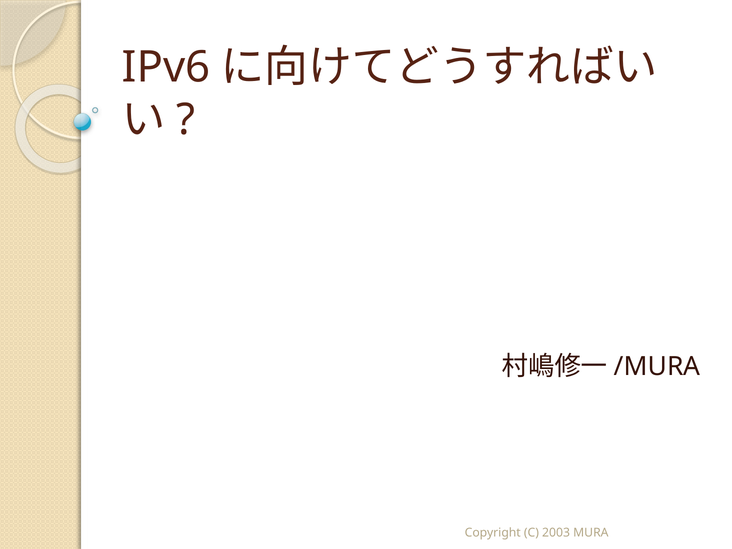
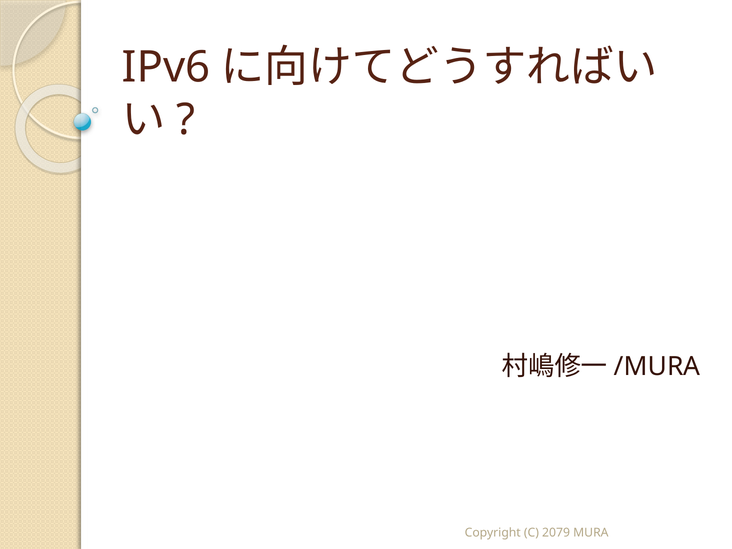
2003: 2003 -> 2079 (556, 533)
